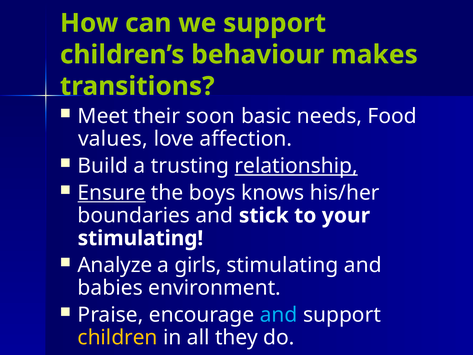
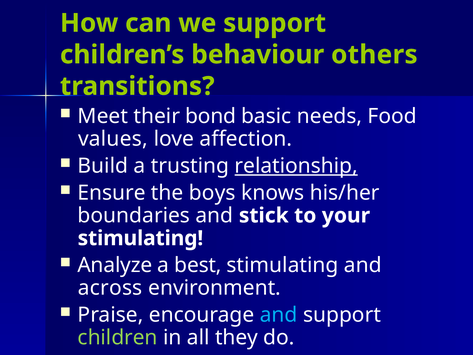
makes: makes -> others (374, 55)
soon: soon -> bond (211, 116)
Ensure underline: present -> none (112, 193)
girls: girls -> best (198, 265)
babies: babies -> across (110, 288)
children colour: yellow -> light green (118, 337)
